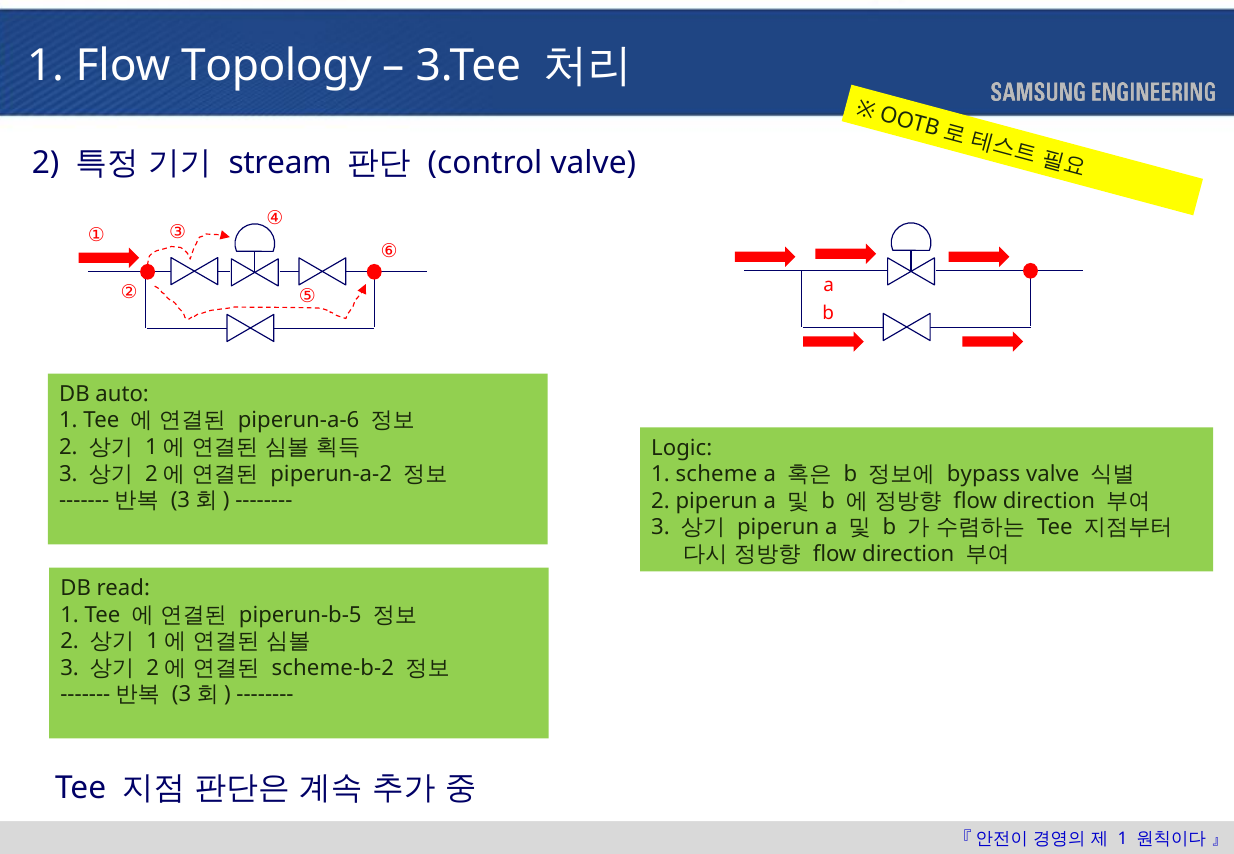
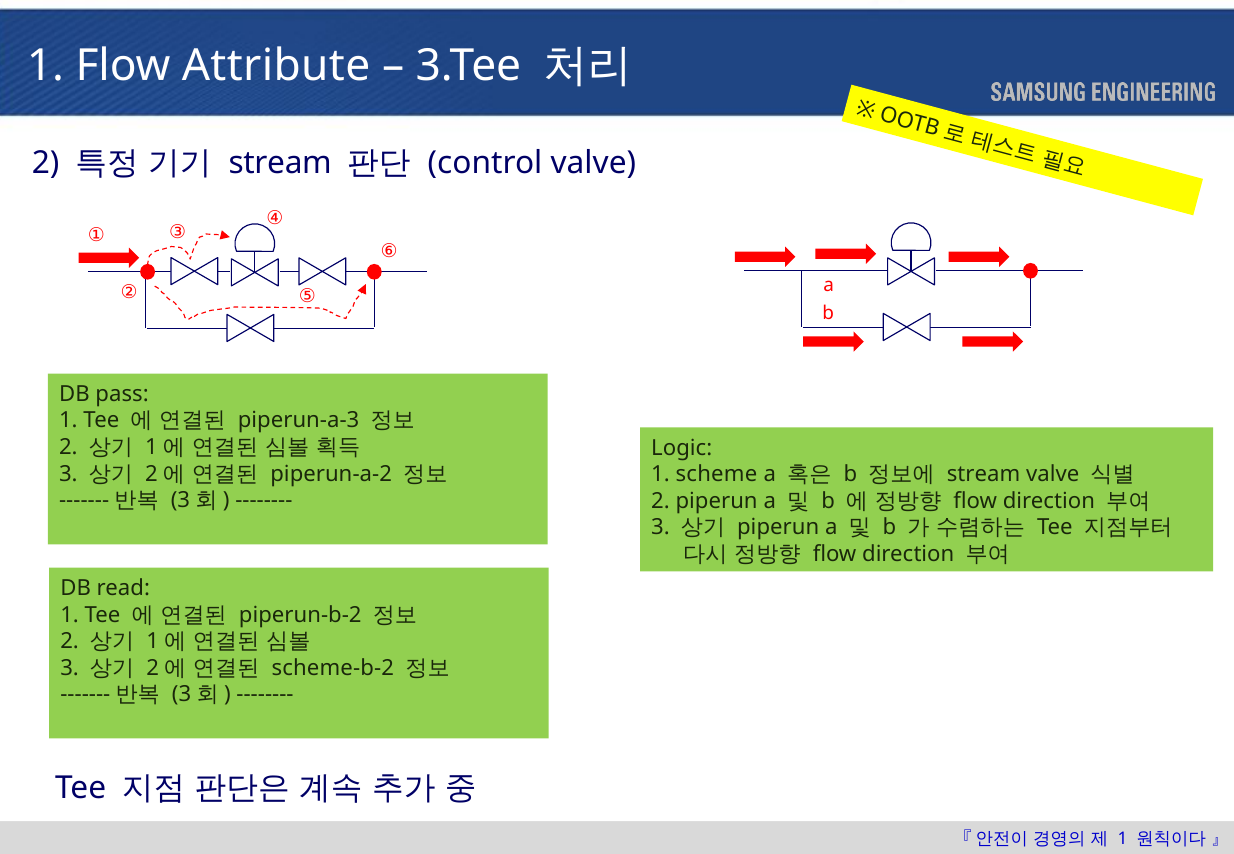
Topology: Topology -> Attribute (276, 66)
auto: auto -> pass (122, 394)
piperun-a-6: piperun-a-6 -> piperun-a-3 (299, 421)
bypass: bypass -> stream (984, 474)
piperun-b-5: piperun-b-5 -> piperun-b-2 (300, 615)
